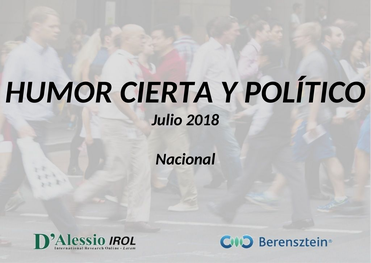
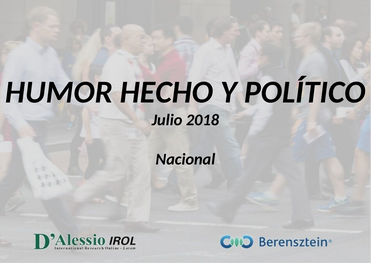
CIERTA: CIERTA -> HECHO (167, 92)
